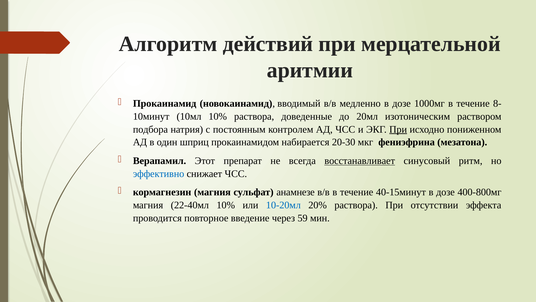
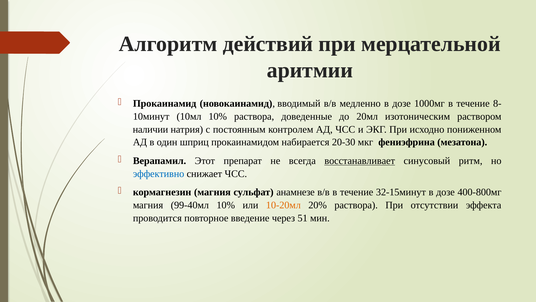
подбора: подбора -> наличии (150, 129)
При underline: present -> none (398, 129)
40-15минут: 40-15минут -> 32-15минут (401, 192)
22-40мл: 22-40мл -> 99-40мл (190, 205)
10-20мл colour: blue -> orange (283, 205)
59: 59 -> 51 (303, 218)
